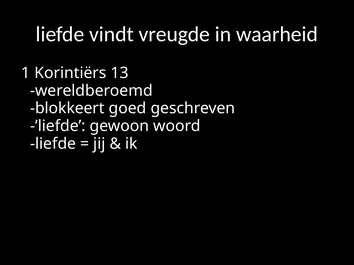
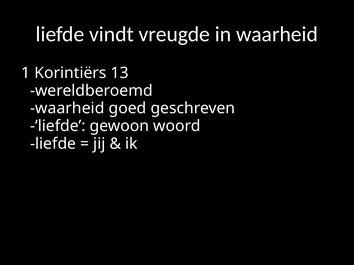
blokkeert: blokkeert -> waarheid (67, 108)
